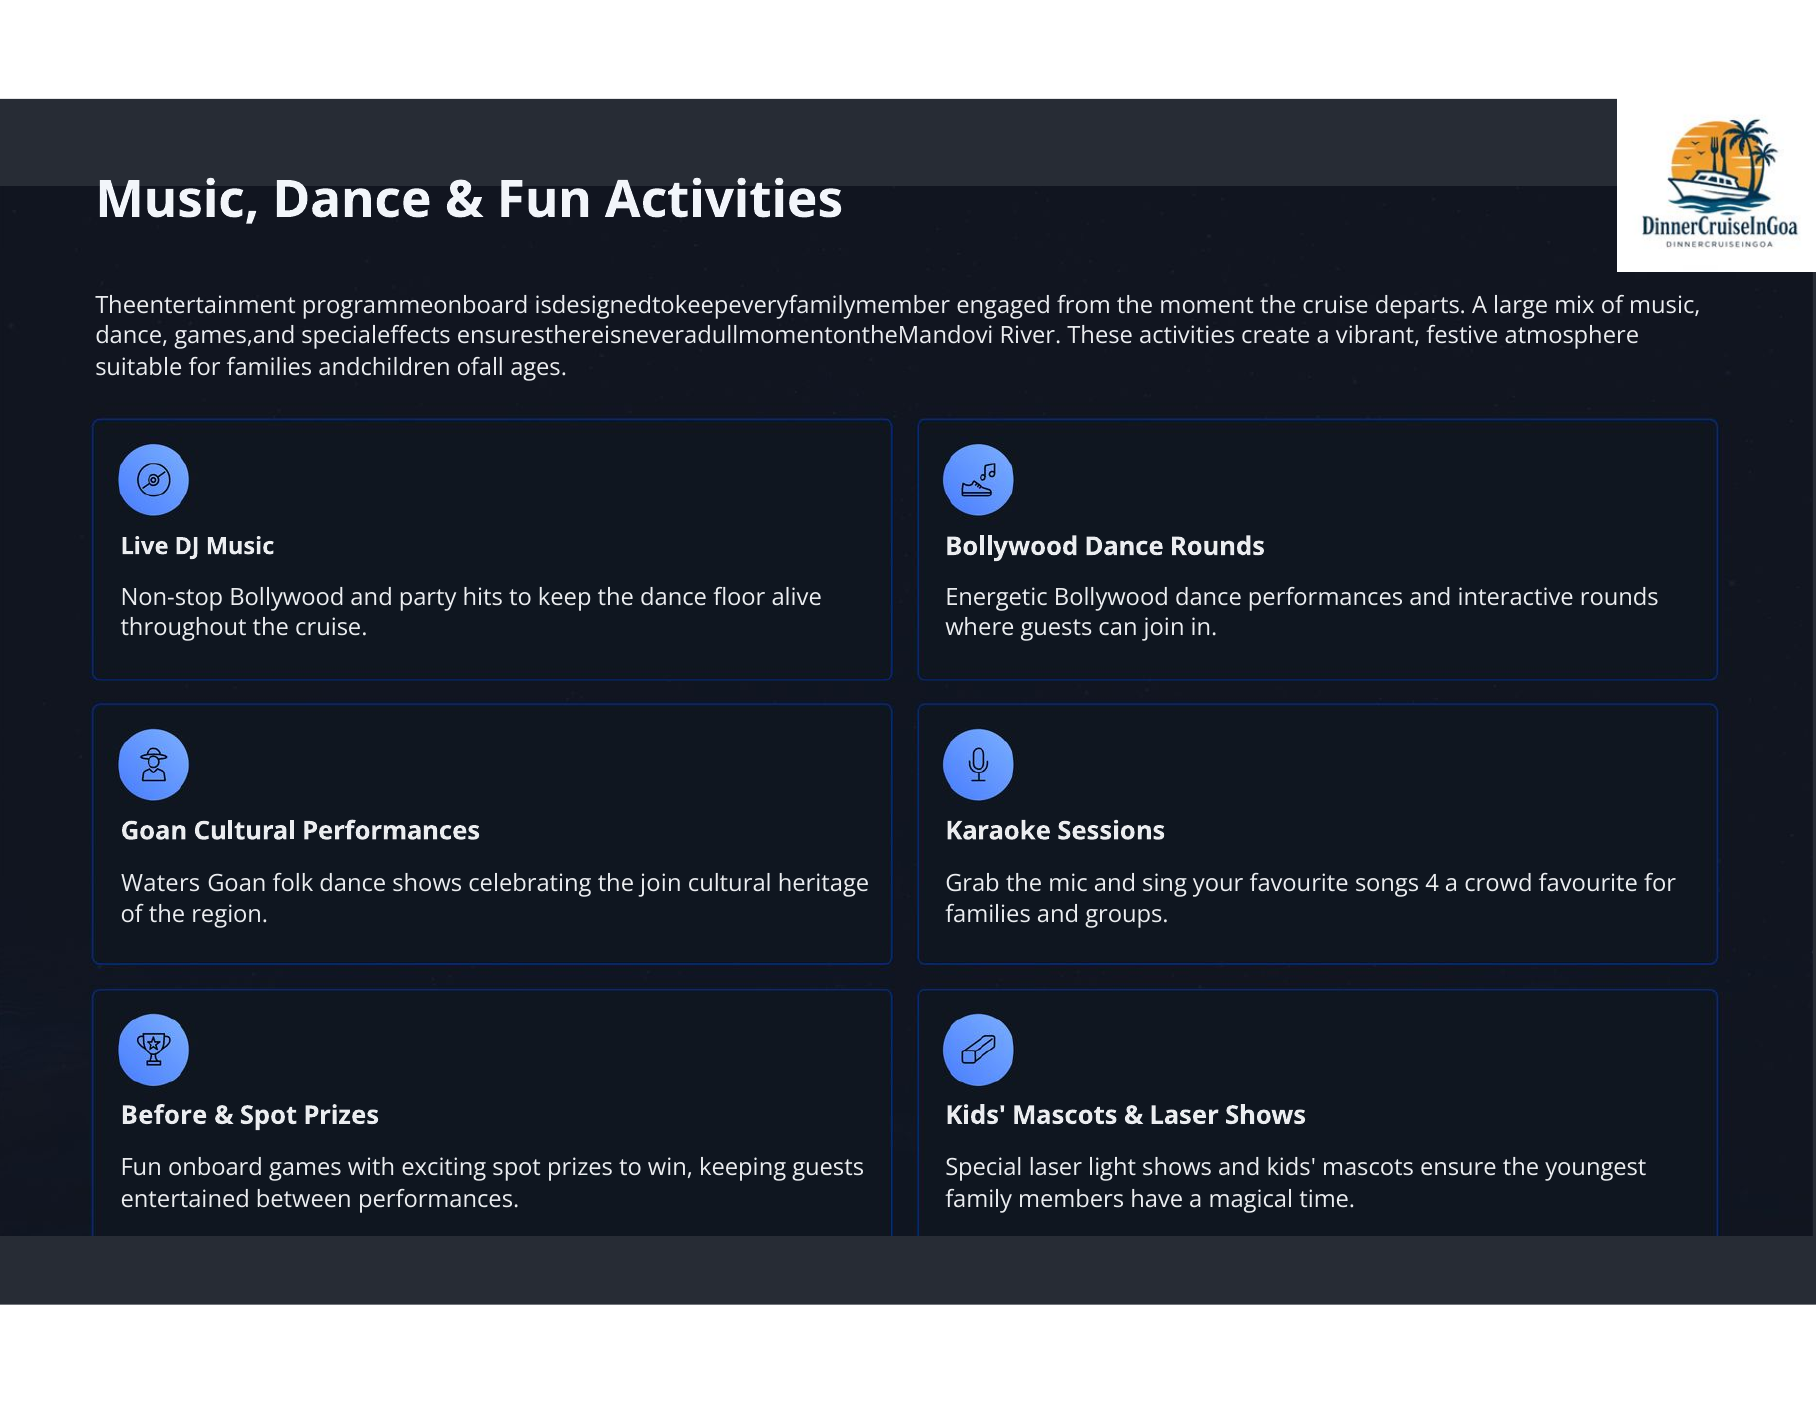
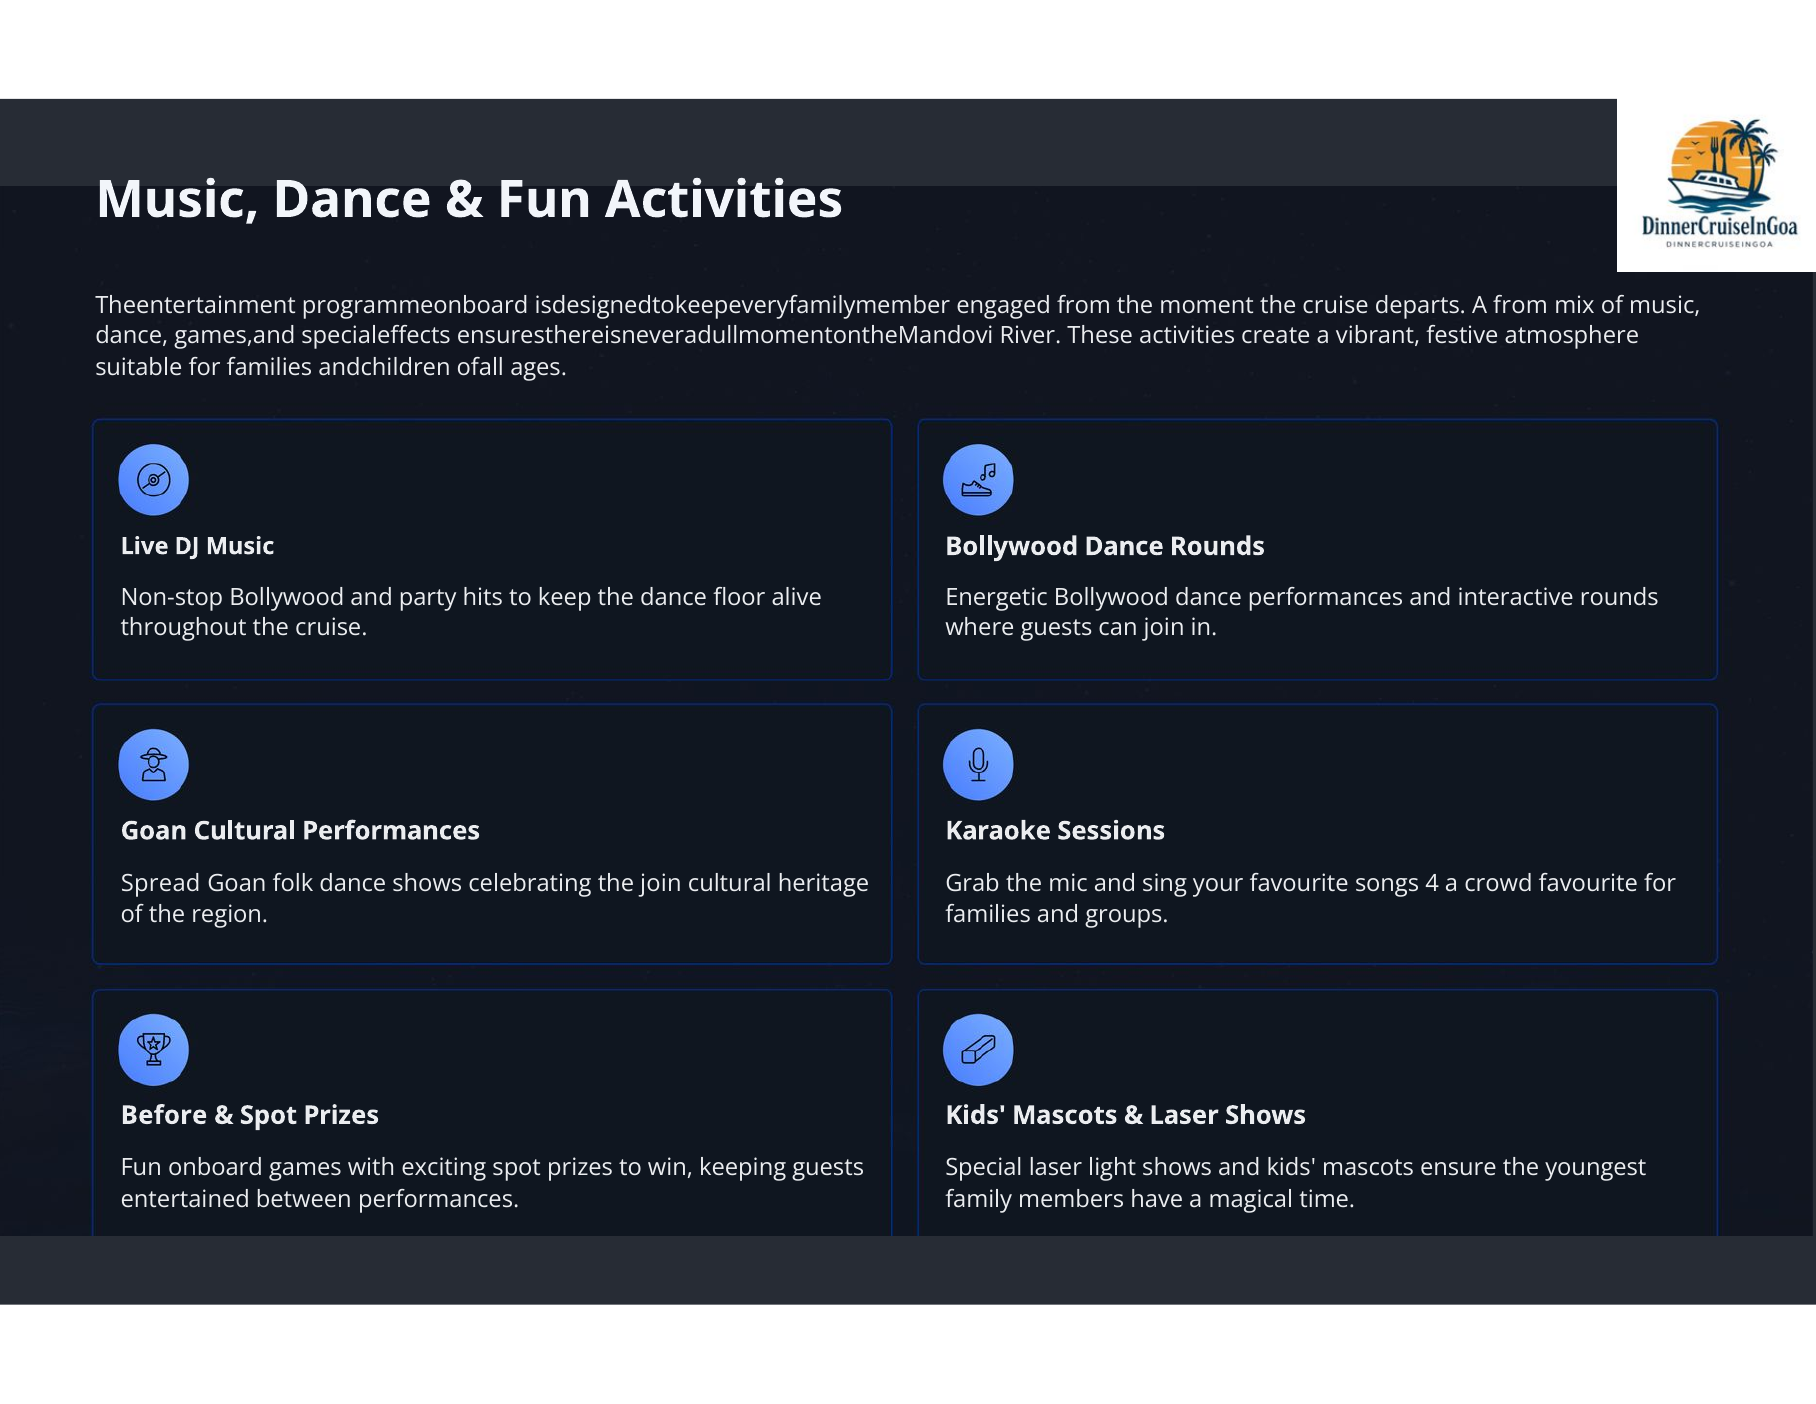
A large: large -> from (1521, 306)
Waters: Waters -> Spread (161, 884)
